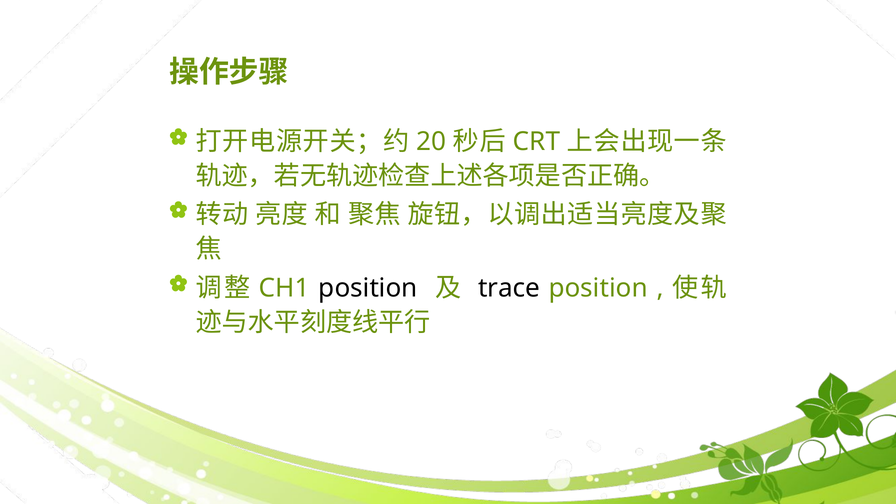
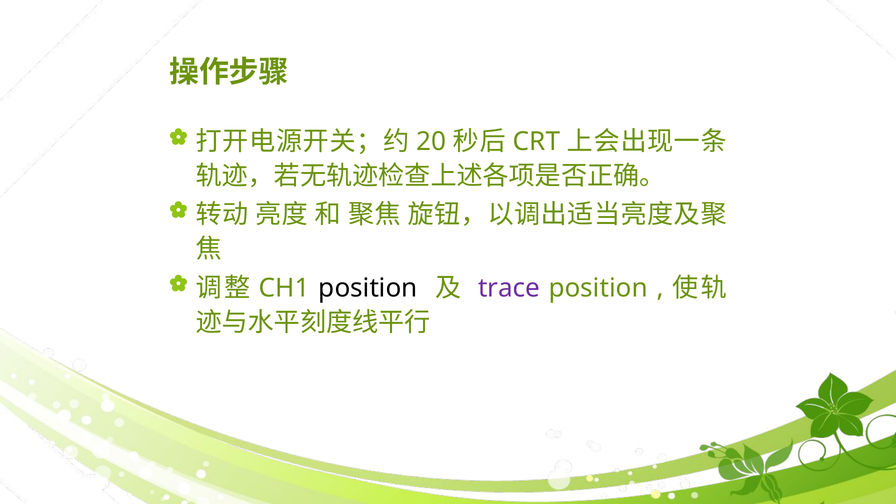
trace colour: black -> purple (509, 288)
